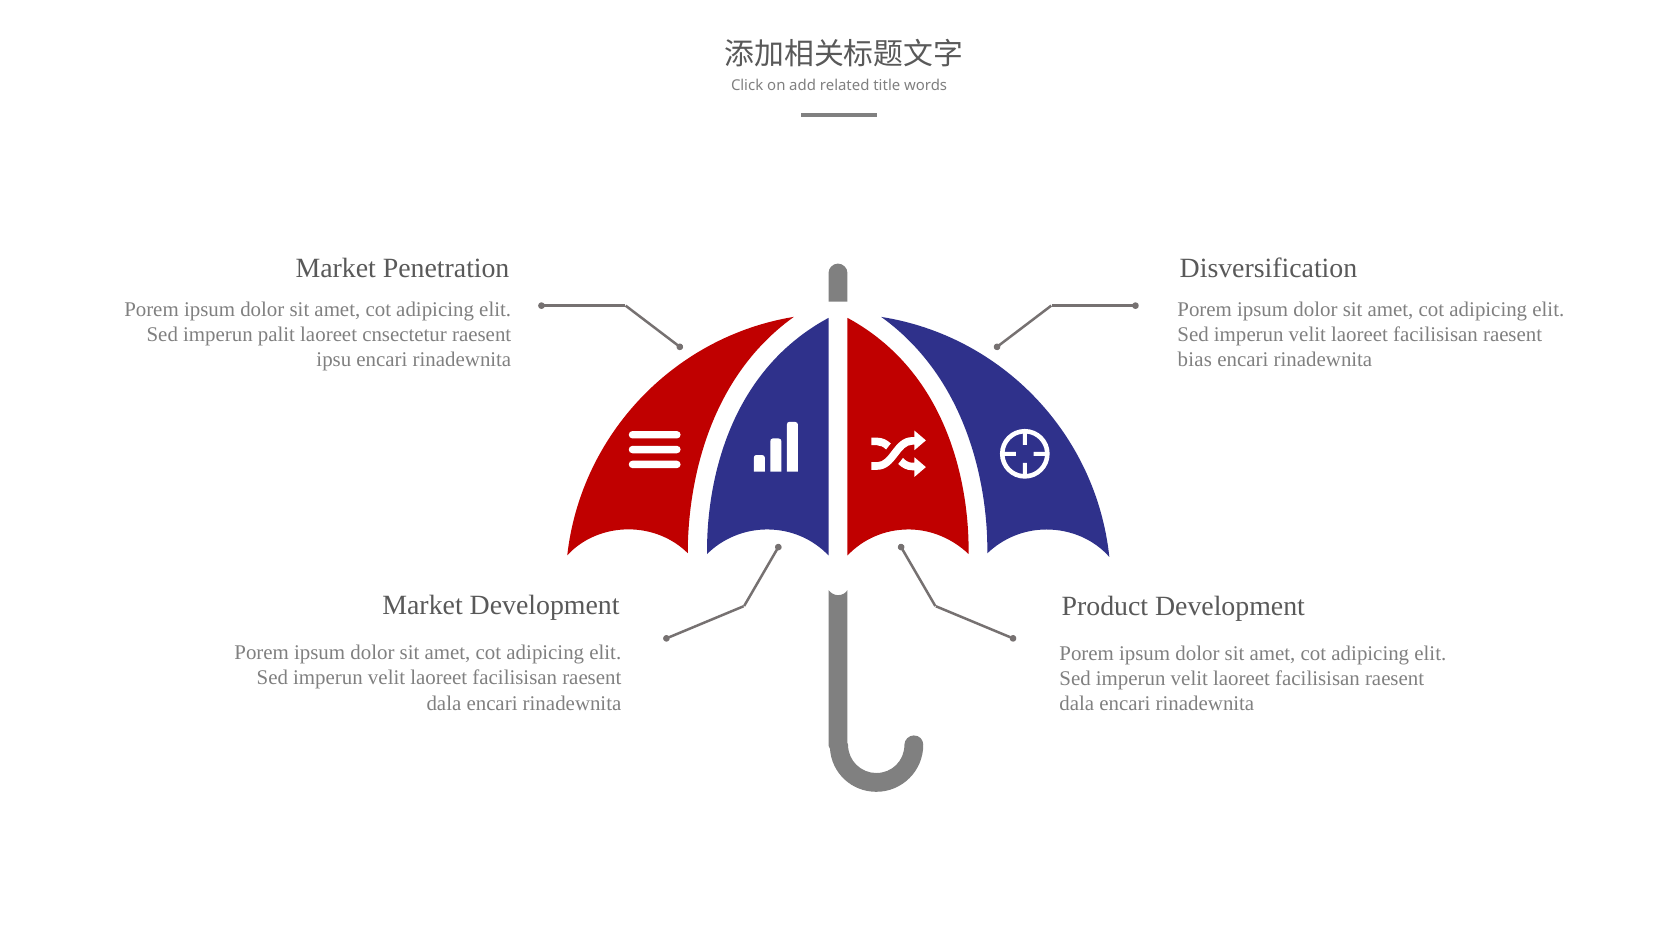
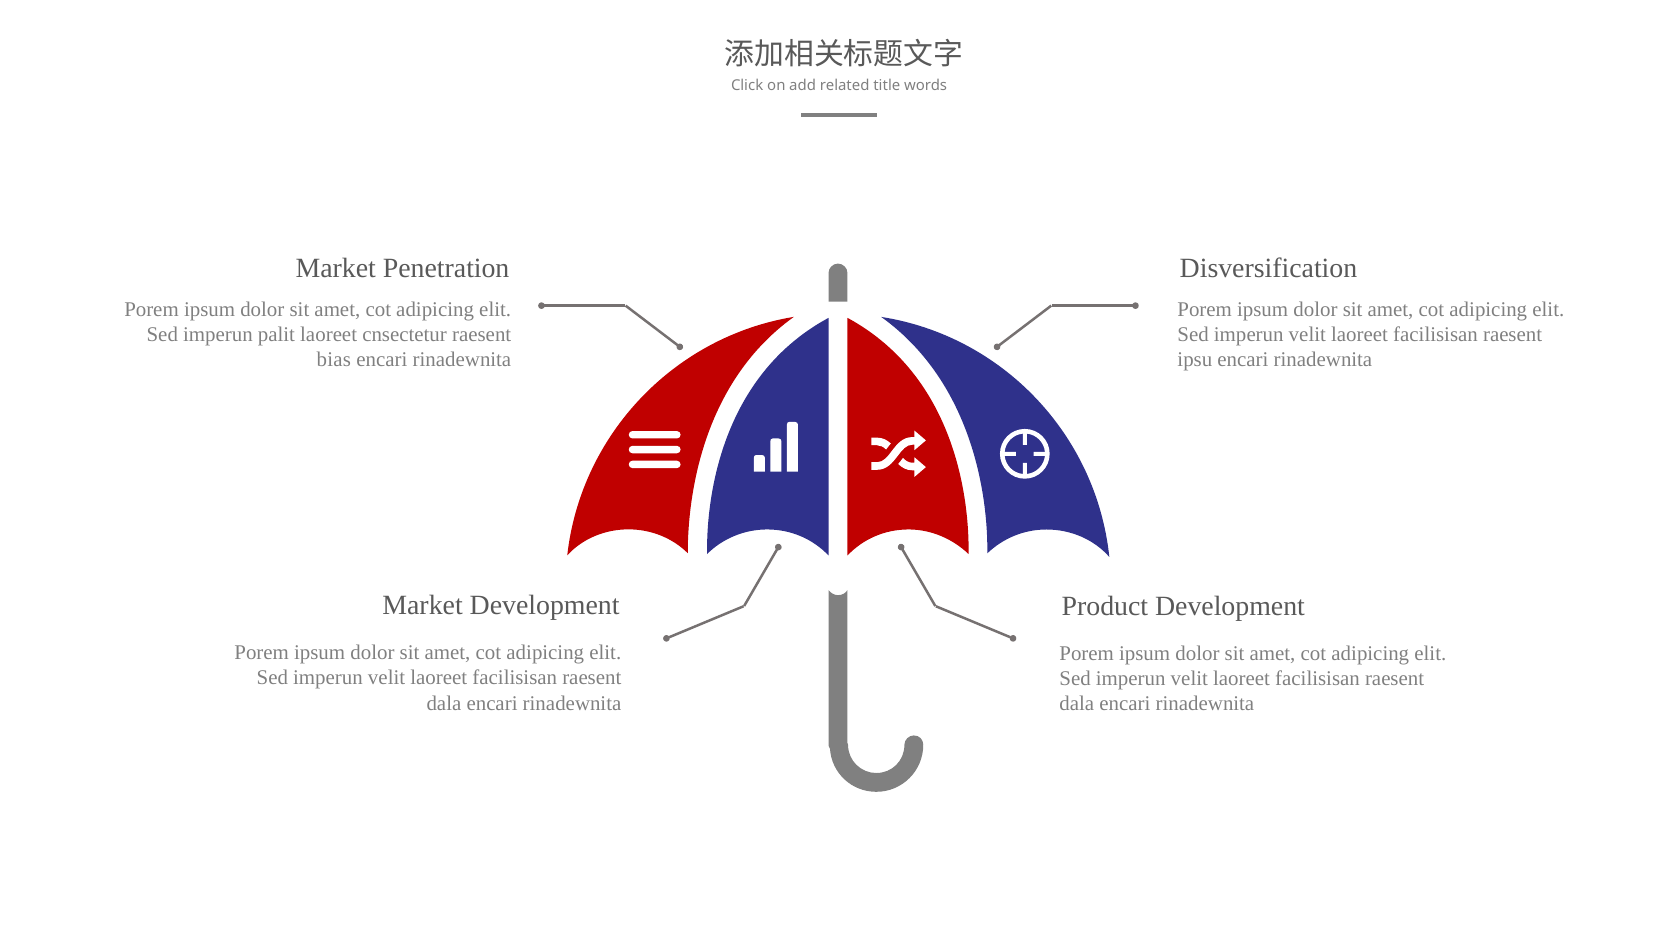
ipsu: ipsu -> bias (334, 360)
bias: bias -> ipsu (1195, 360)
